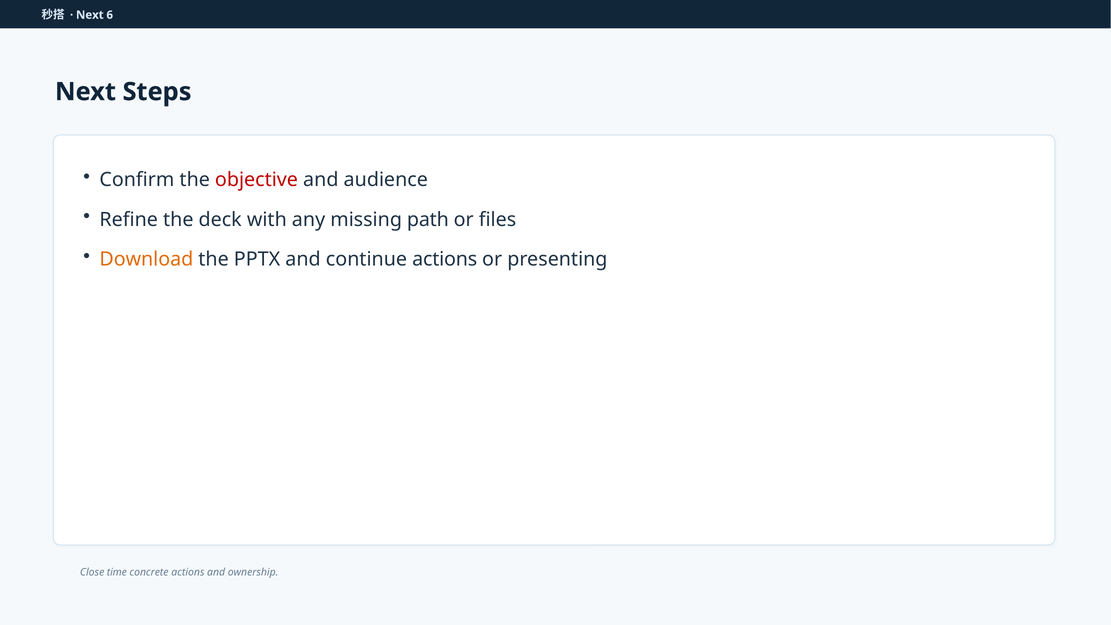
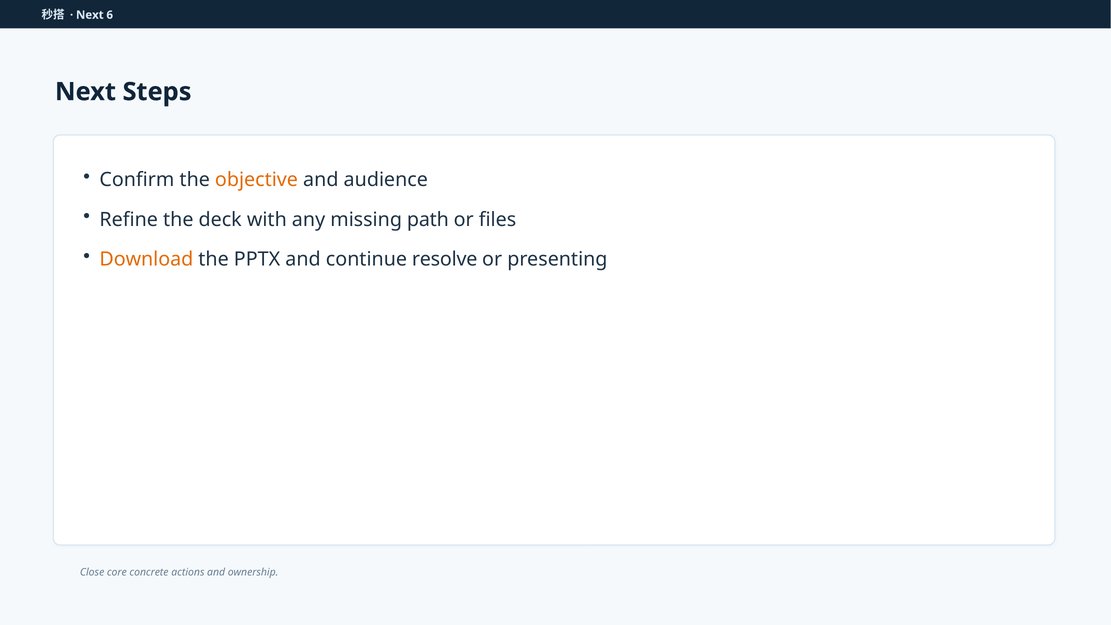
objective colour: red -> orange (256, 180)
continue actions: actions -> resolve (445, 259)
time: time -> core (117, 572)
